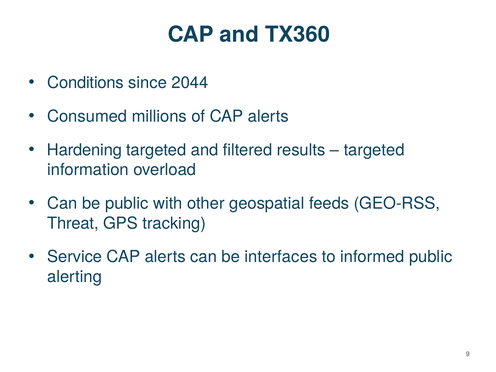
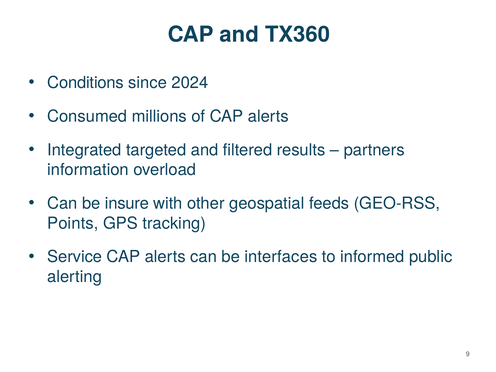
2044: 2044 -> 2024 (190, 83)
Hardening: Hardening -> Integrated (84, 150)
targeted: targeted -> partners (374, 150)
be public: public -> insure (127, 203)
Threat: Threat -> Points (73, 223)
